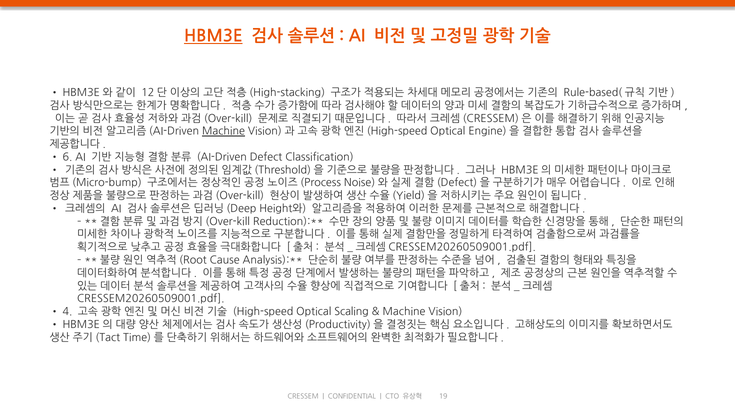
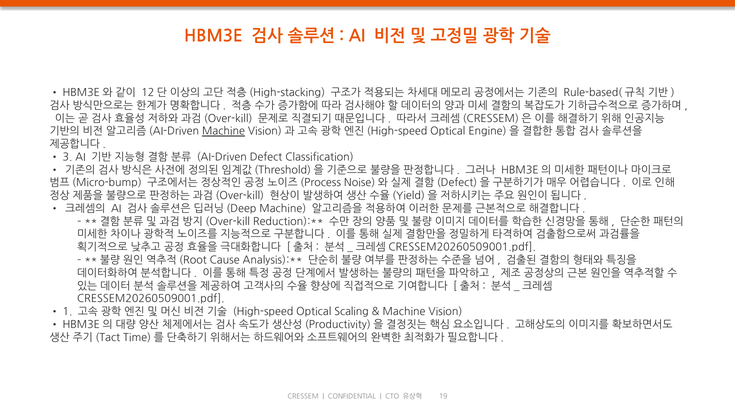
HBM3E underline: present -> none (213, 36)
6: 6 -> 3 (67, 157)
Height와: Height와 -> Machine (283, 208)
4: 4 -> 1 (67, 311)
